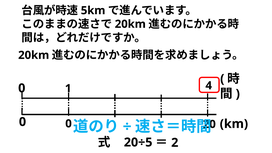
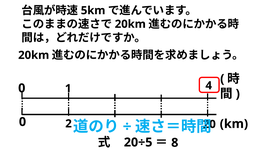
0: 0 -> 2 (69, 124)
2: 2 -> 8 (175, 143)
